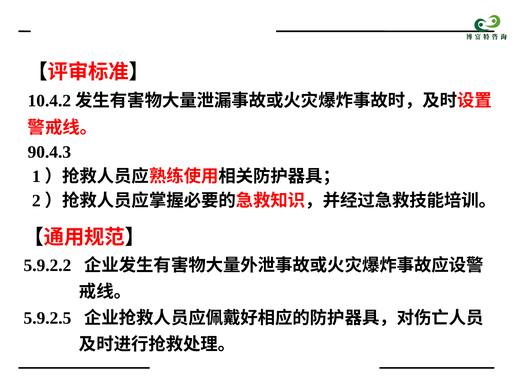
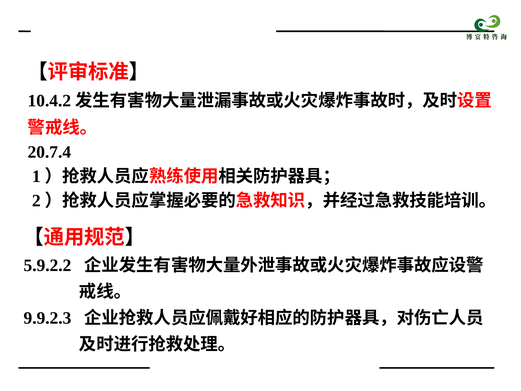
90.4.3: 90.4.3 -> 20.7.4 (49, 152)
5.9.2.5: 5.9.2.5 -> 9.9.2.3 (47, 318)
